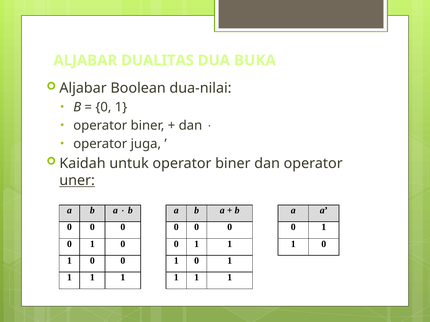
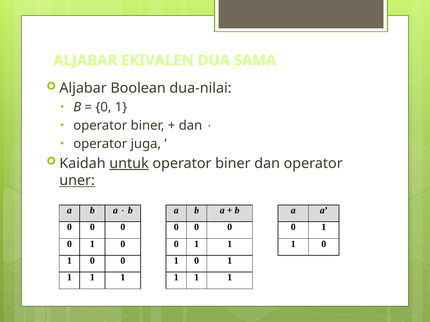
DUALITAS: DUALITAS -> EKIVALEN (157, 60)
BUKA: BUKA -> SAMA (255, 60)
untuk underline: none -> present (129, 164)
